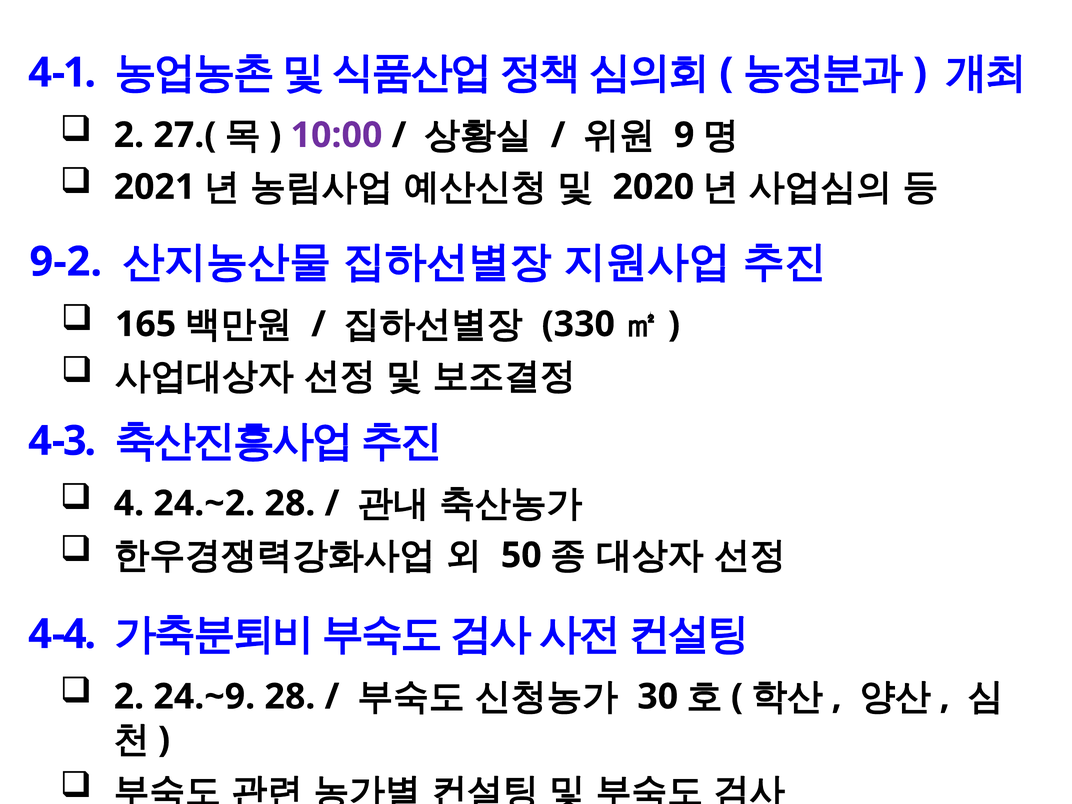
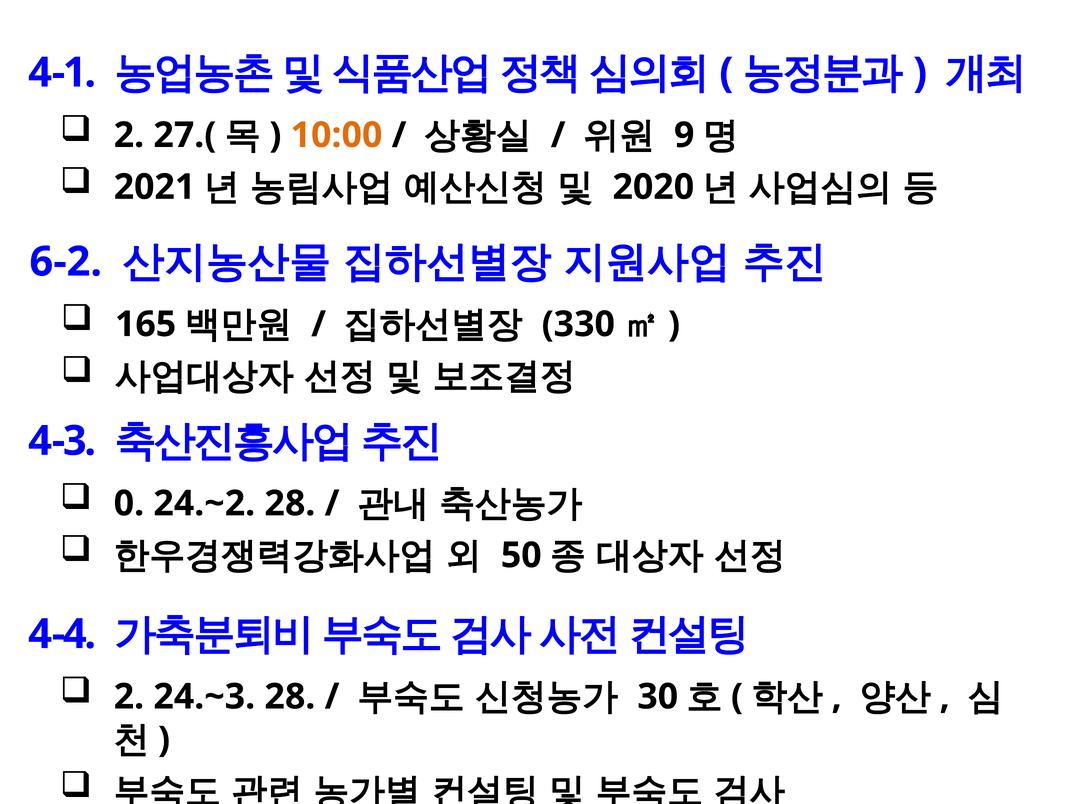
10:00 colour: purple -> orange (336, 135)
9-2: 9-2 -> 6-2 (66, 262)
4: 4 -> 0 (129, 504)
24.~9: 24.~9 -> 24.~3 (204, 697)
